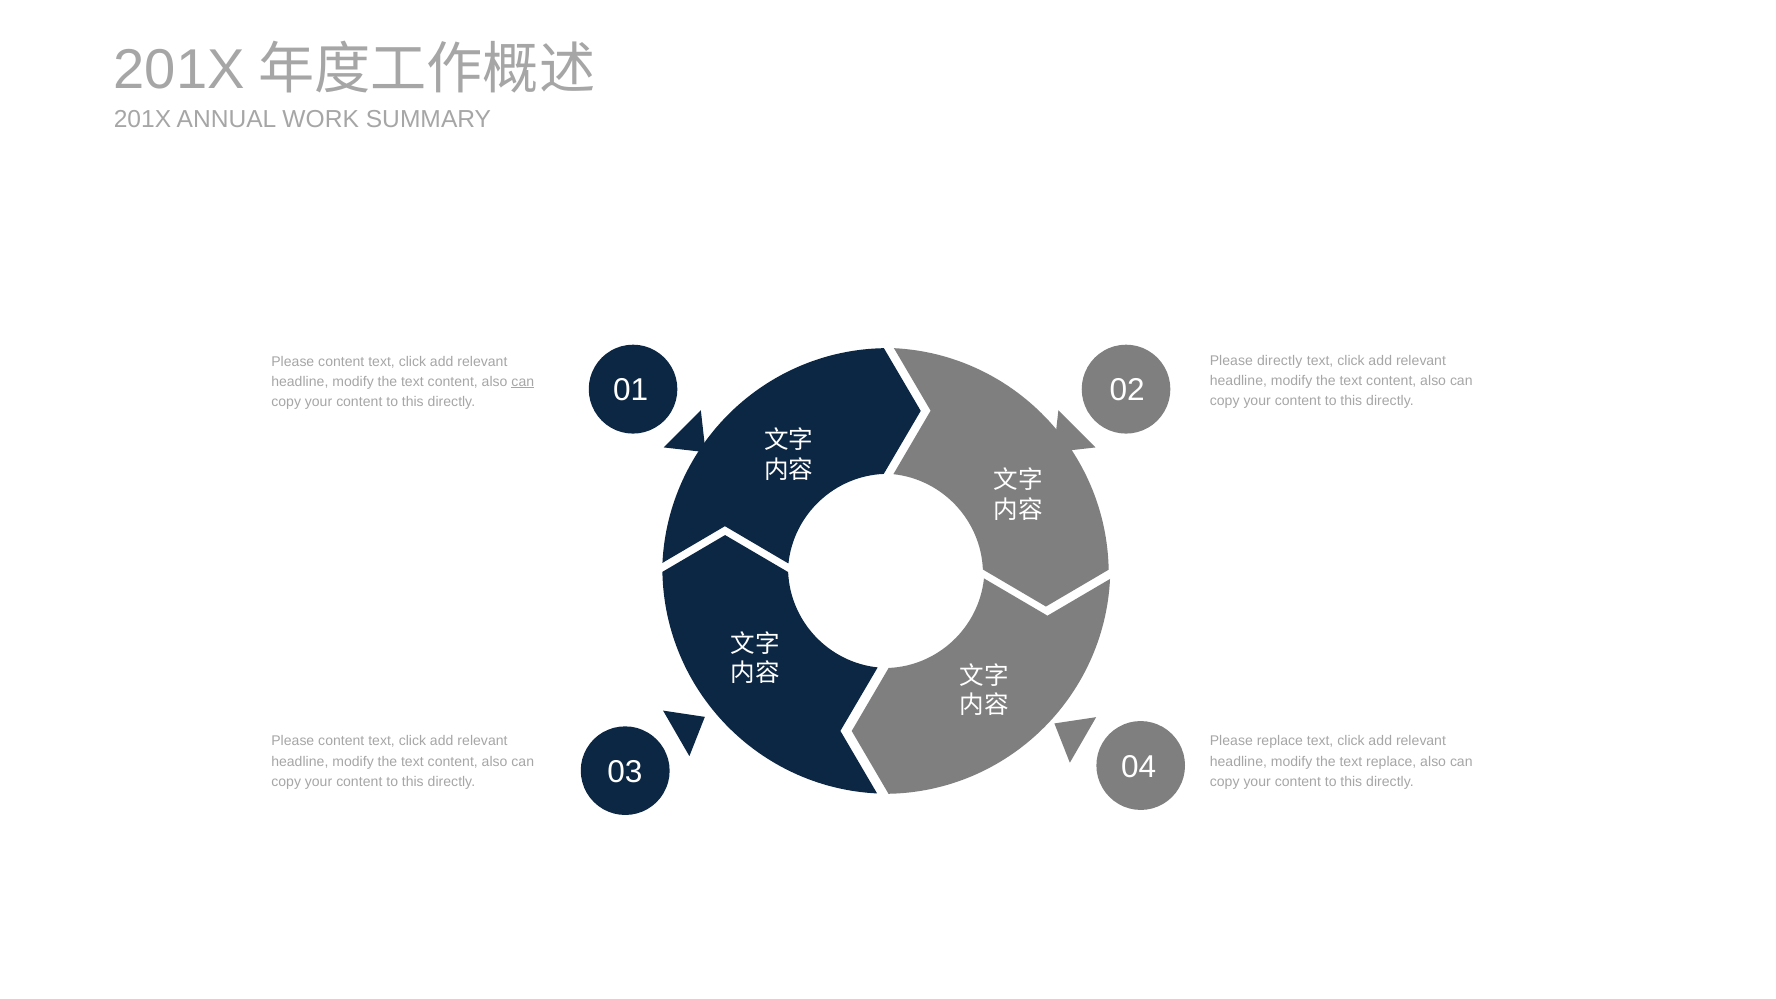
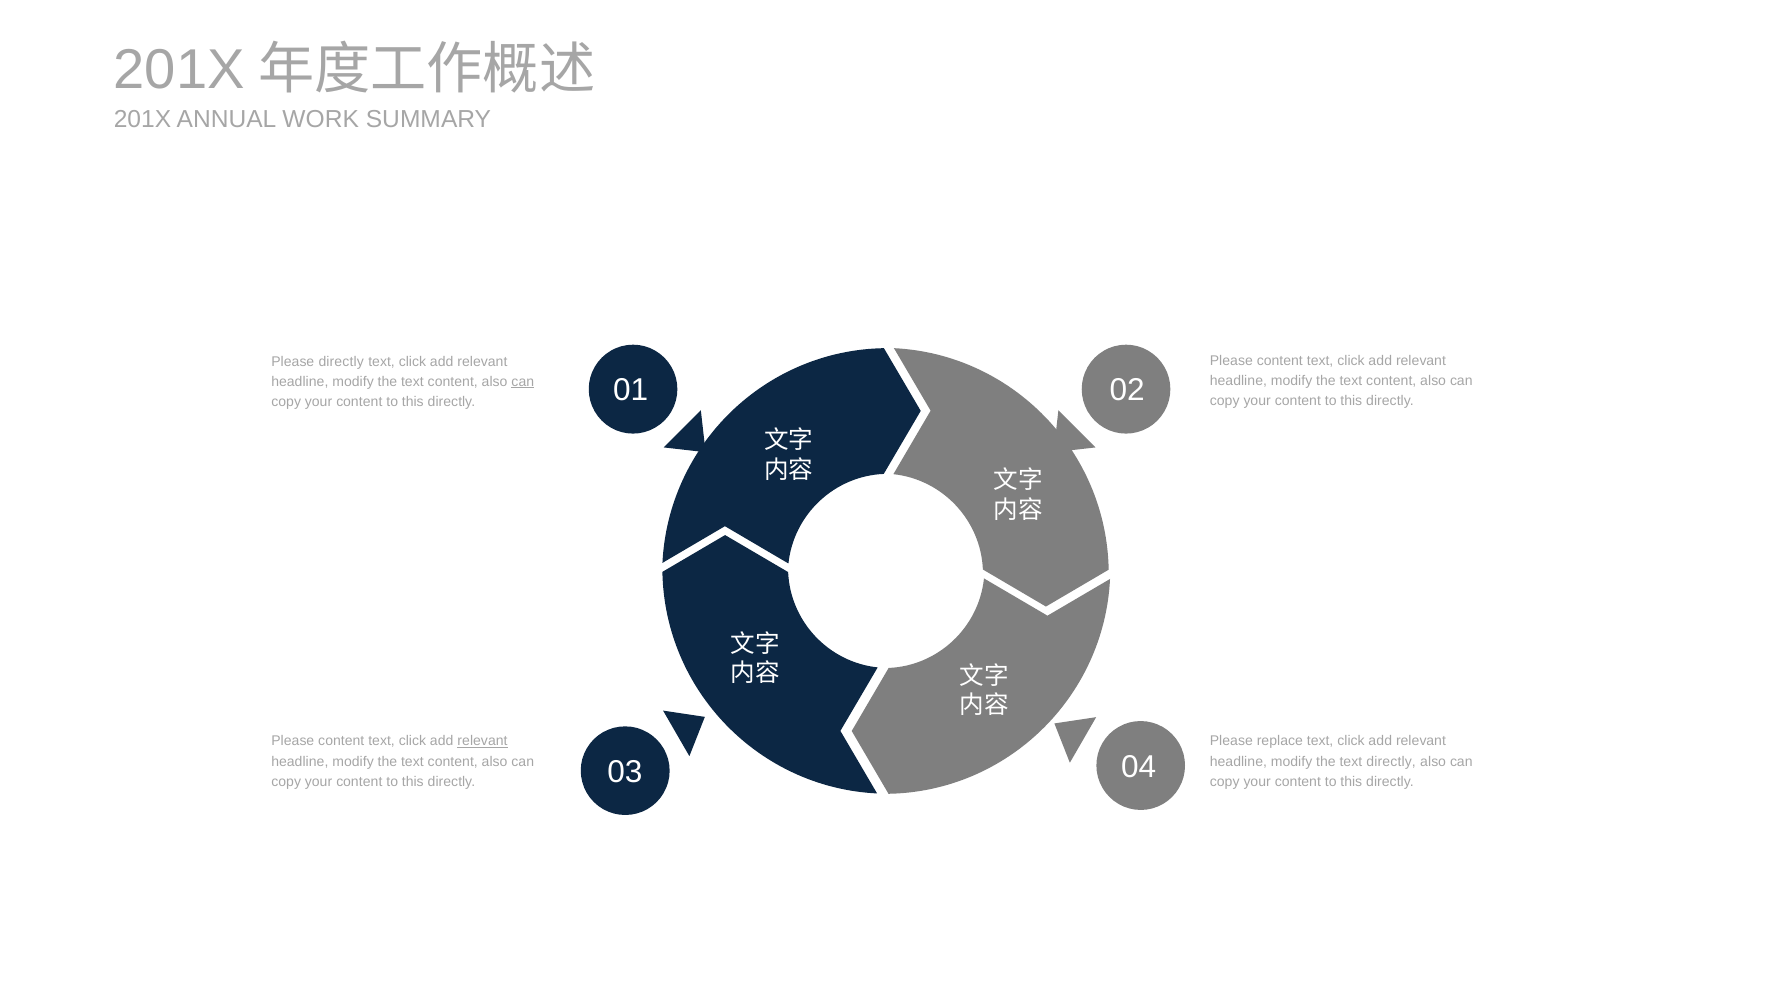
directly: directly -> content (1280, 361)
content: content -> directly (341, 361)
relevant underline: none -> present (483, 741)
text replace: replace -> directly (1391, 761)
